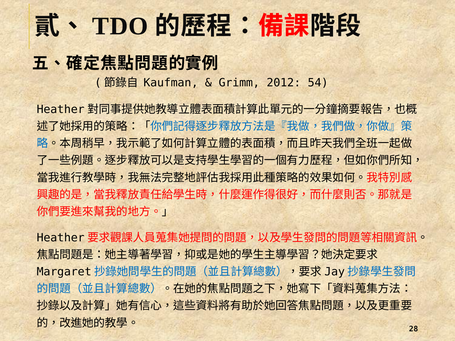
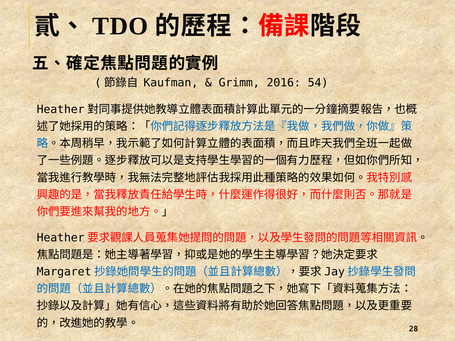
2012: 2012 -> 2016 (284, 83)
